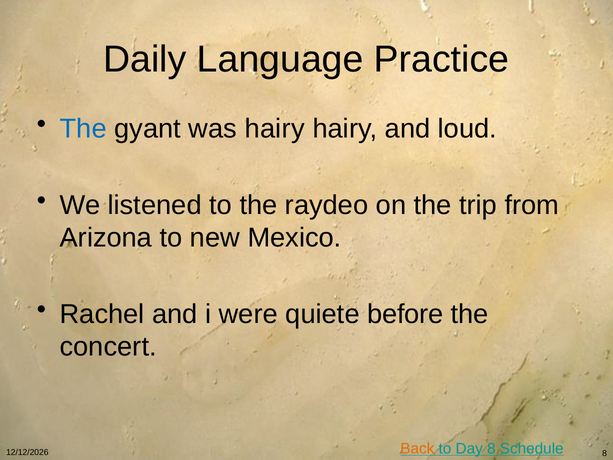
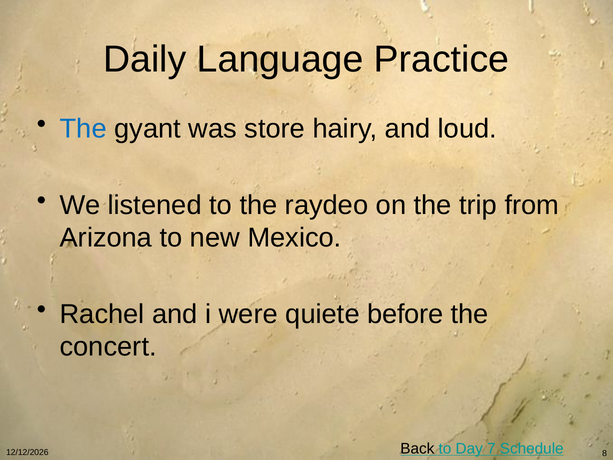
was hairy: hairy -> store (275, 129)
Back colour: orange -> black (417, 448)
Day 8: 8 -> 7 (491, 448)
